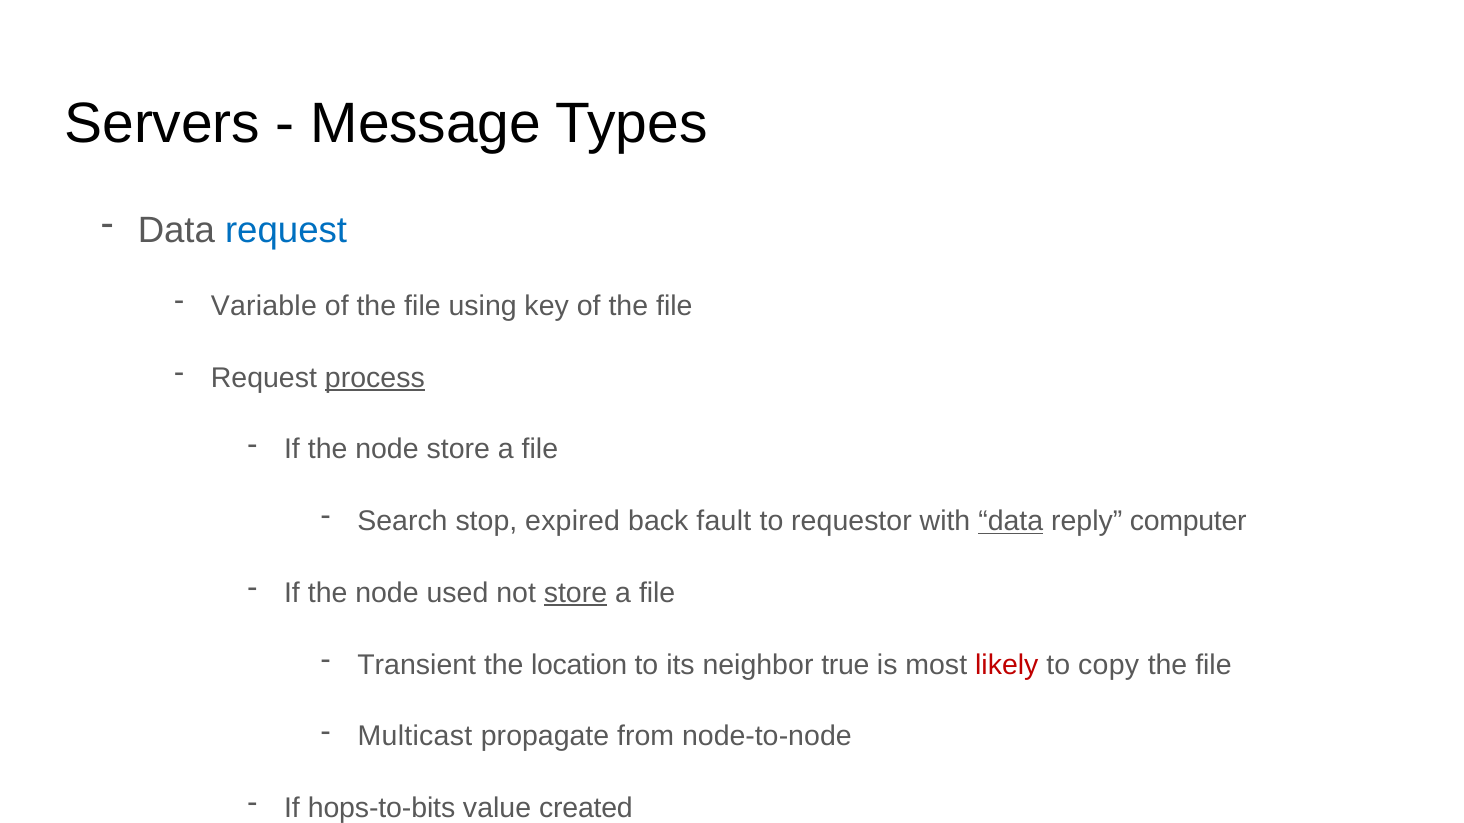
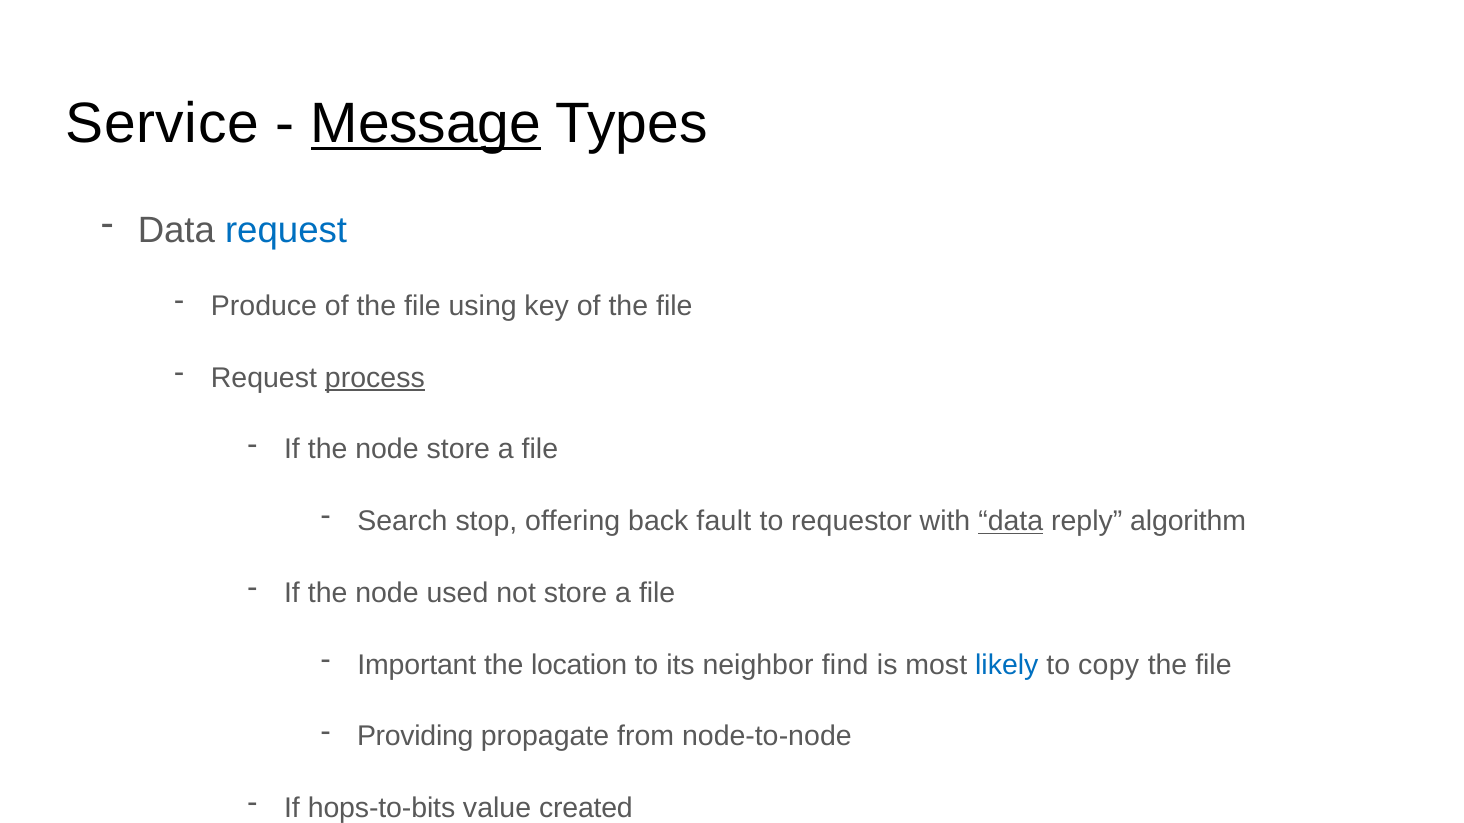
Servers: Servers -> Service (162, 124)
Message underline: none -> present (426, 124)
Variable: Variable -> Produce (264, 306)
expired: expired -> offering (573, 522)
computer: computer -> algorithm (1188, 522)
store underline: present -> none (575, 593)
Transient: Transient -> Important (417, 665)
true: true -> find (845, 665)
likely colour: red -> blue (1007, 665)
Multicast: Multicast -> Providing (415, 737)
